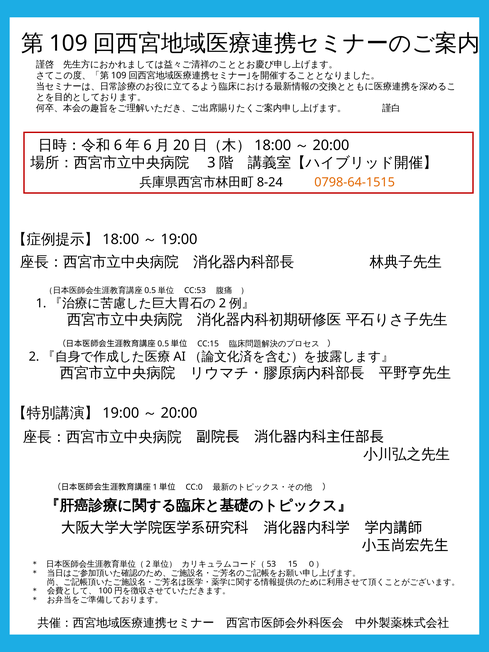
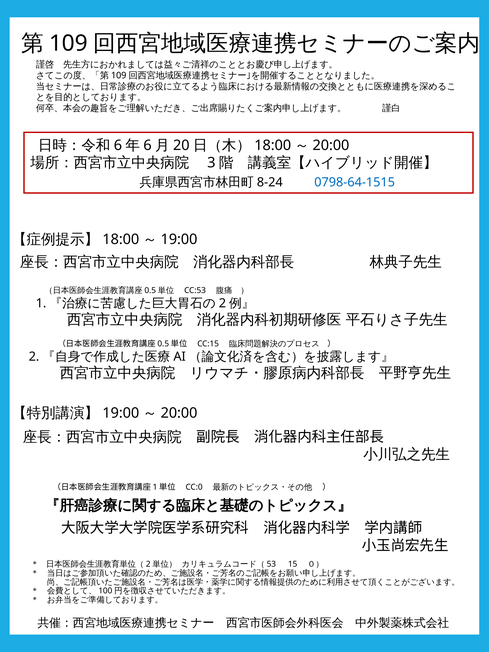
0798-64-1515 colour: orange -> blue (355, 182)
